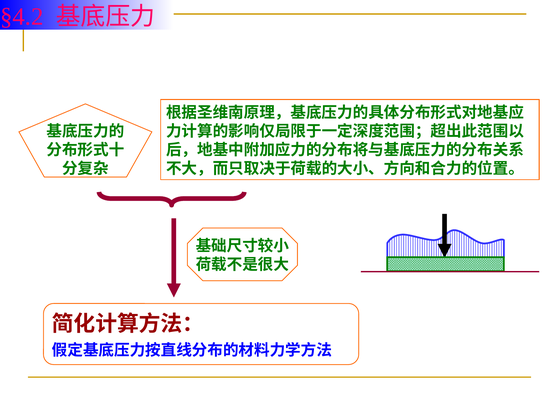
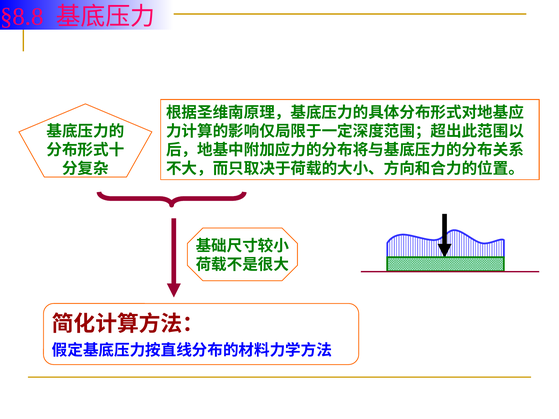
§4.2: §4.2 -> §8.8 (22, 17)
